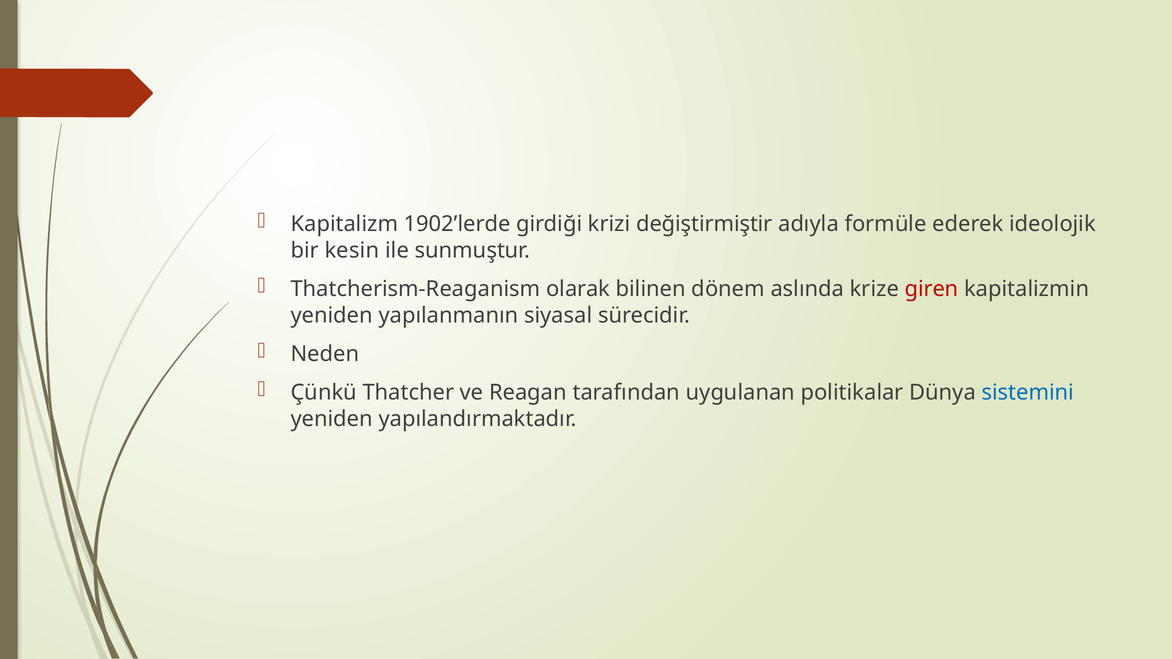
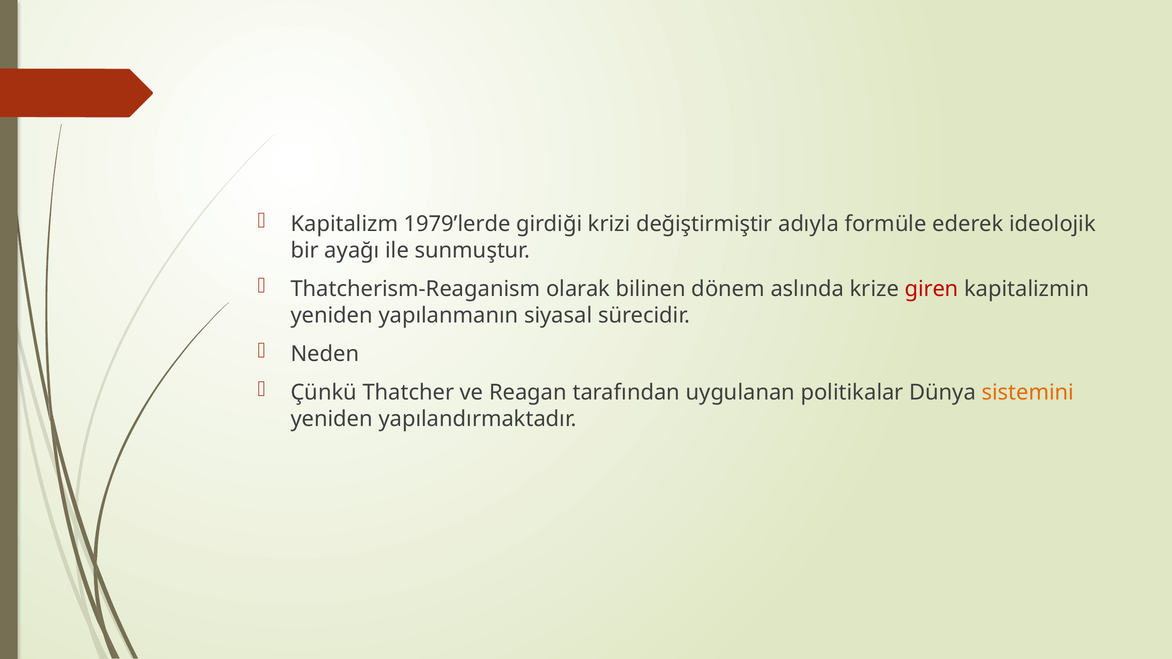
1902’lerde: 1902’lerde -> 1979’lerde (457, 224)
kesin: kesin -> ayağı (352, 251)
sistemini colour: blue -> orange (1028, 393)
